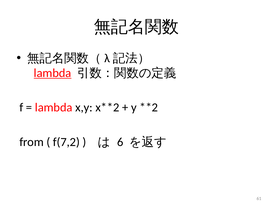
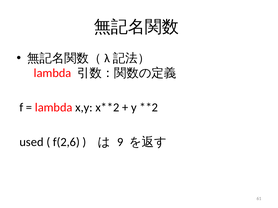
lambda underline: present -> none (53, 73)
from: from -> used (32, 142)
f(7,2: f(7,2 -> f(2,6 (66, 142)
6: 6 -> 9 (120, 142)
